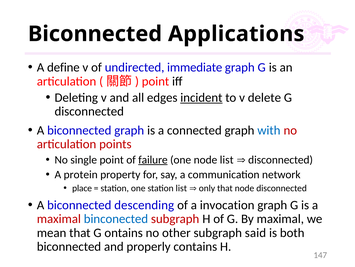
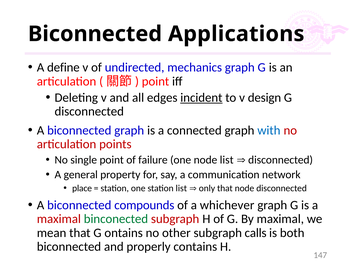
immediate: immediate -> mechanics (195, 67)
delete: delete -> design (264, 97)
failure underline: present -> none (153, 159)
protein: protein -> general (81, 174)
descending: descending -> compounds (144, 205)
invocation: invocation -> whichever (227, 205)
binconected colour: blue -> green (116, 218)
said: said -> calls (256, 232)
